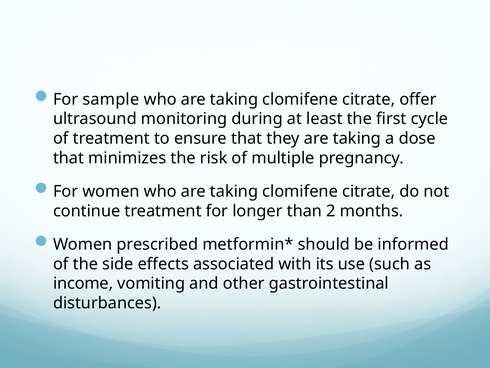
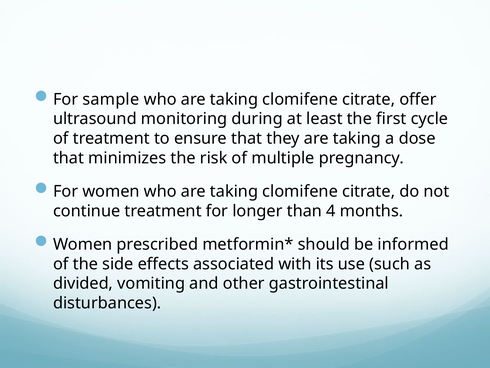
2: 2 -> 4 (331, 211)
income: income -> divided (83, 283)
